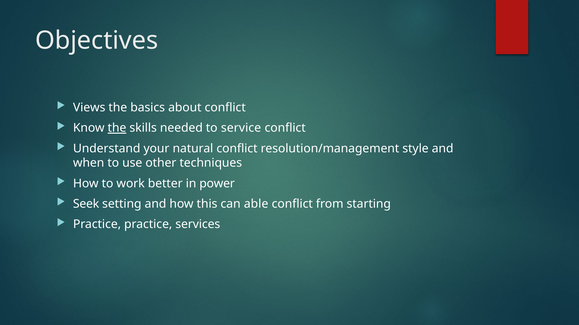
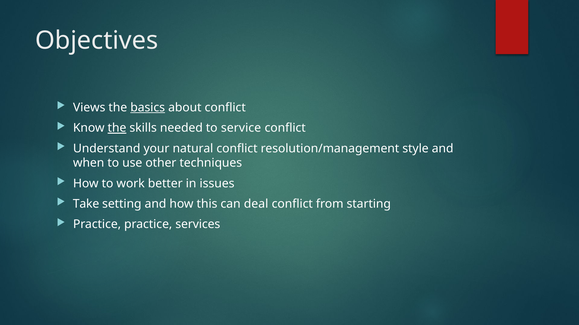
basics underline: none -> present (148, 108)
power: power -> issues (217, 184)
Seek: Seek -> Take (86, 204)
able: able -> deal (256, 204)
